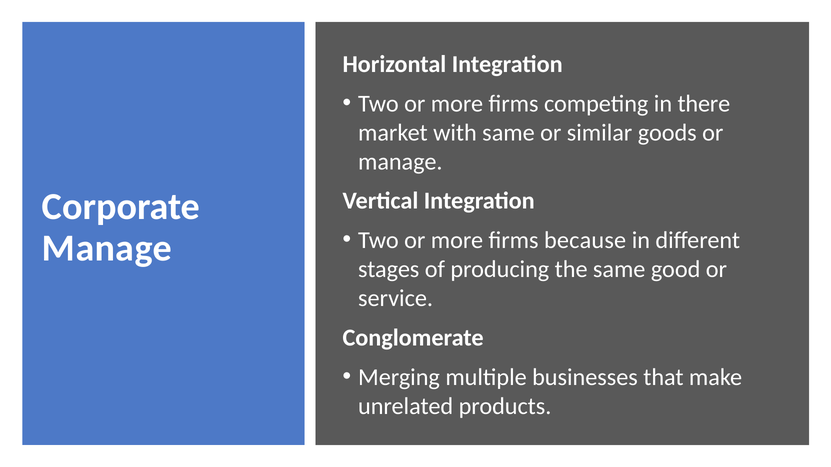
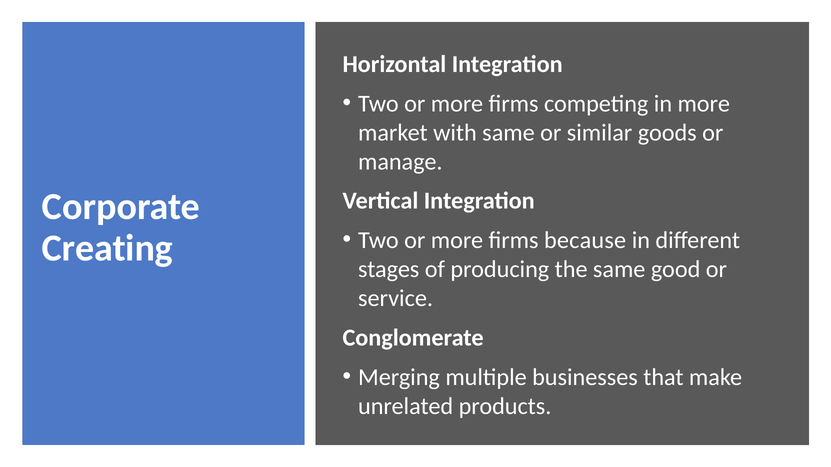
in there: there -> more (704, 104)
Manage: Manage -> Creating (107, 248)
